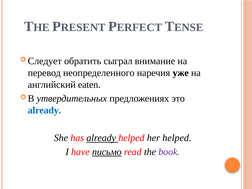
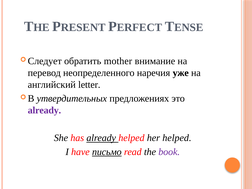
сыграл: сыграл -> mother (118, 61)
eaten: eaten -> letter (89, 85)
already colour: blue -> purple (44, 110)
